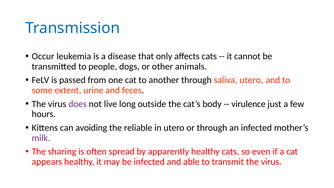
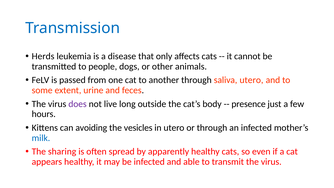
Occur: Occur -> Herds (43, 56)
virulence: virulence -> presence (249, 104)
reliable: reliable -> vesicles (138, 128)
milk colour: purple -> blue (41, 138)
